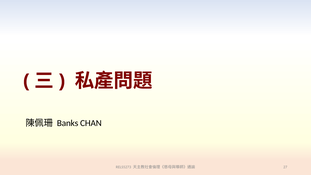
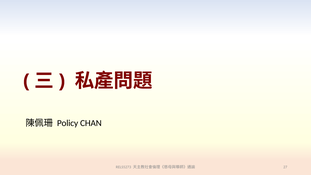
Banks: Banks -> Policy (68, 123)
